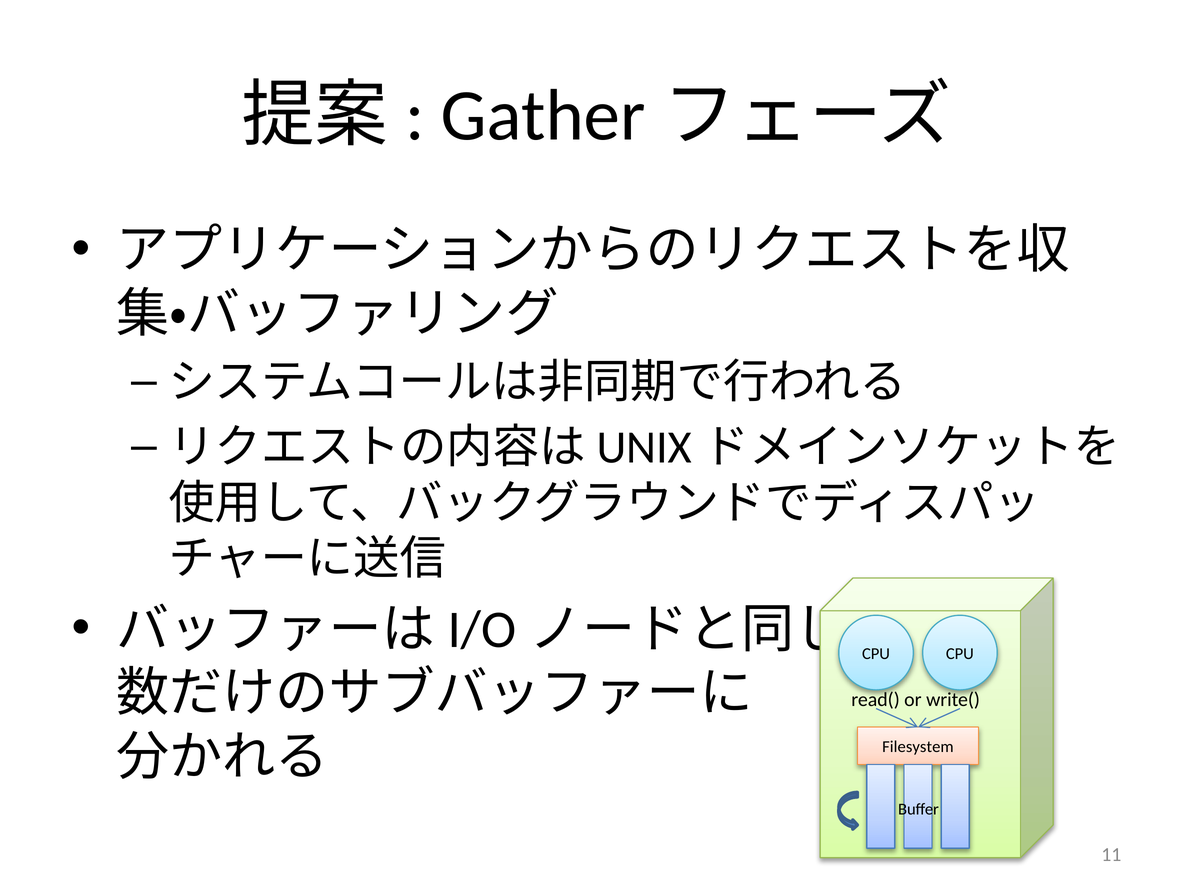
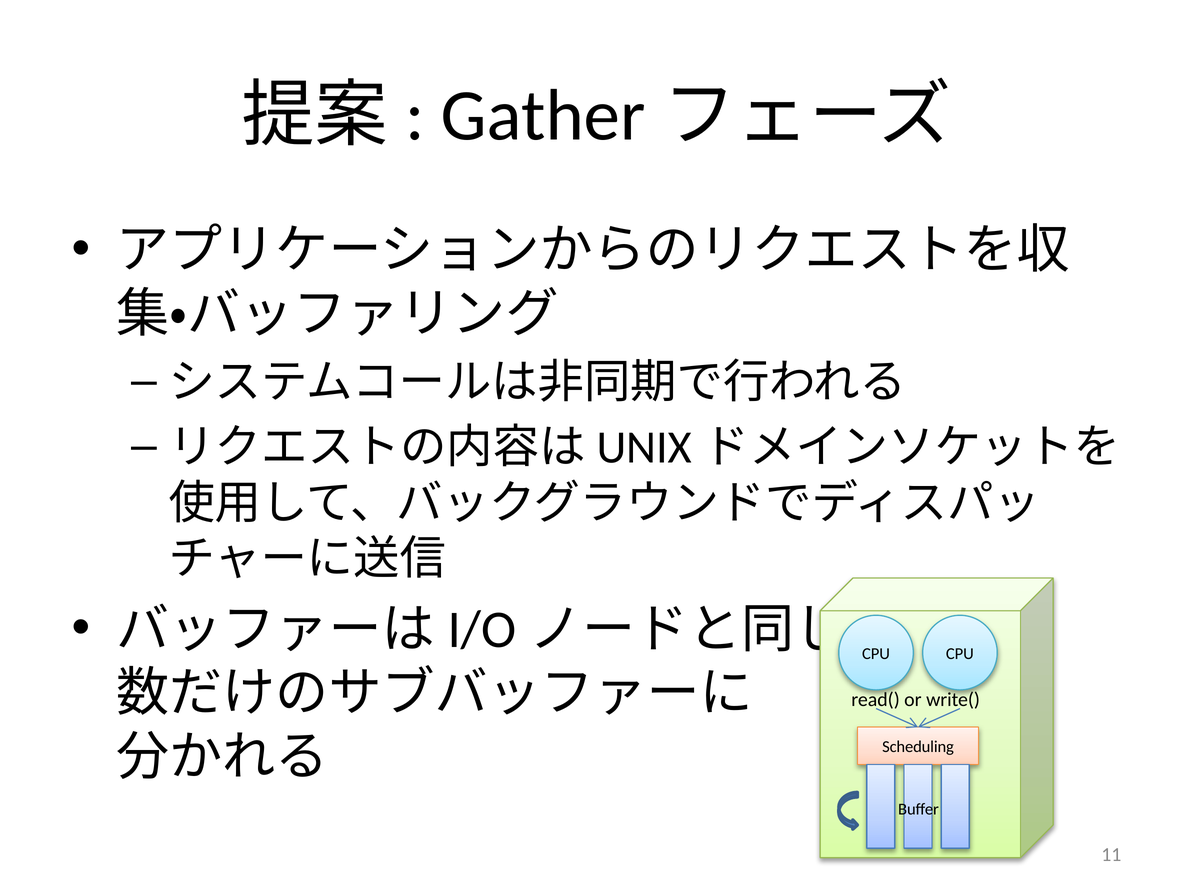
Filesystem: Filesystem -> Scheduling (918, 747)
